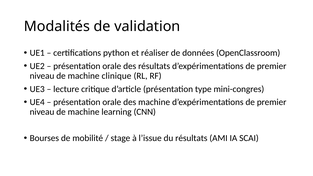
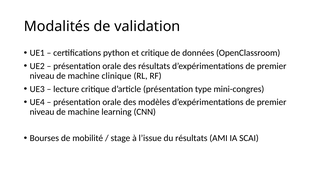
et réaliser: réaliser -> critique (155, 53)
des machine: machine -> modèles (154, 102)
